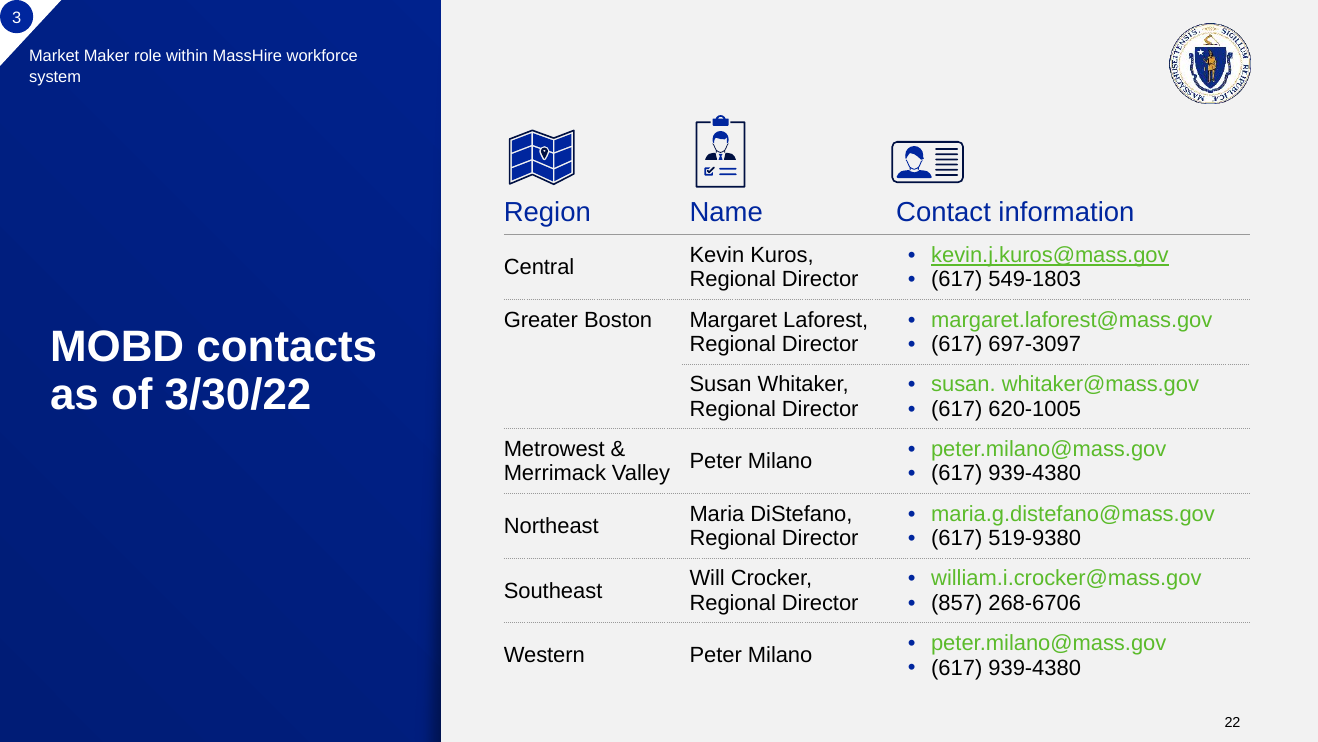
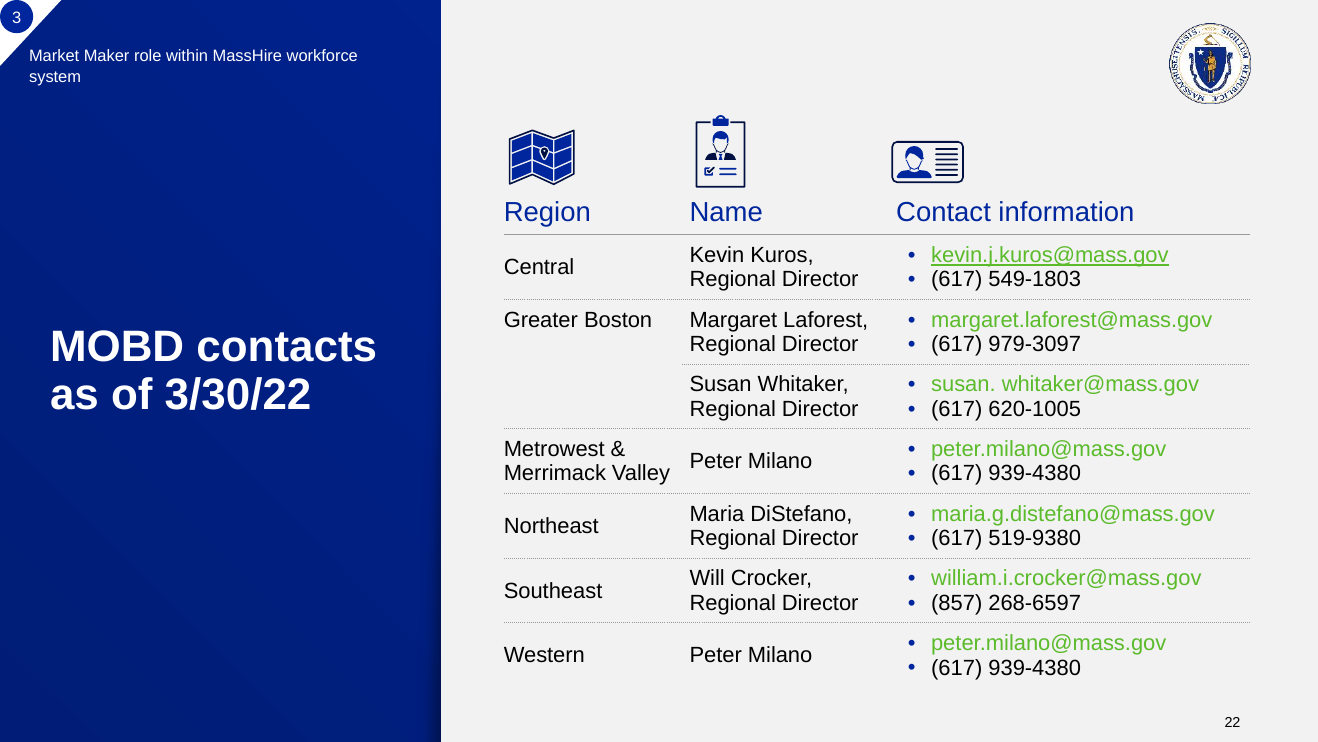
697-3097: 697-3097 -> 979-3097 (1035, 344)
268-6706: 268-6706 -> 268-6597 (1035, 603)
